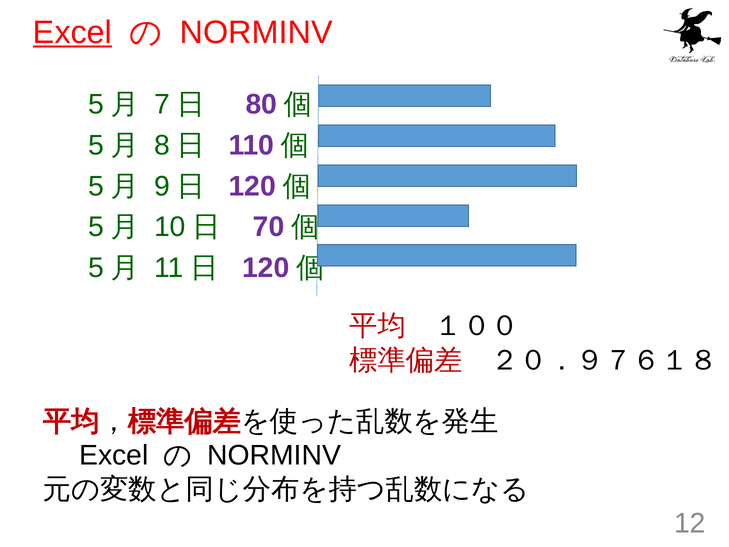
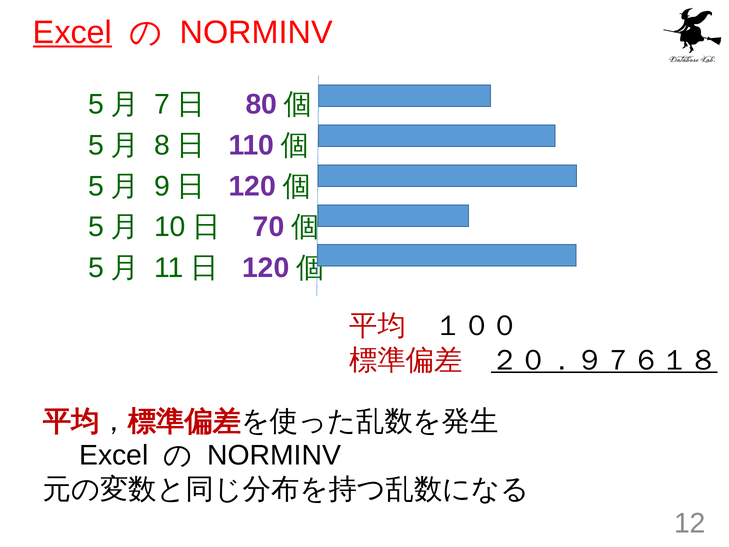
２０．９７６１８ underline: none -> present (604, 360)
